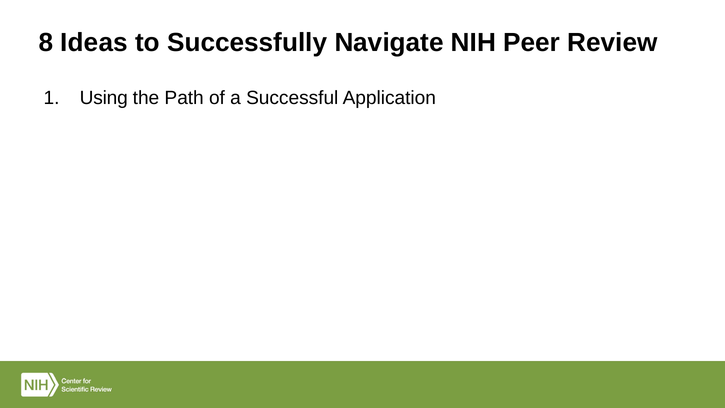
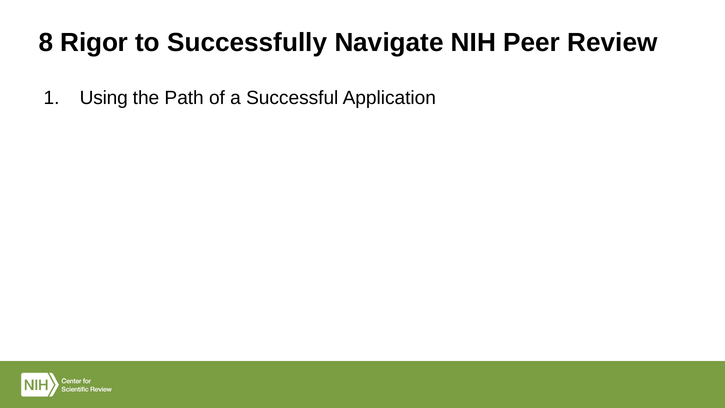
Ideas: Ideas -> Rigor (94, 43)
